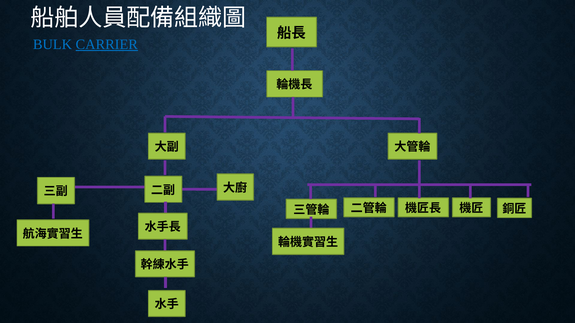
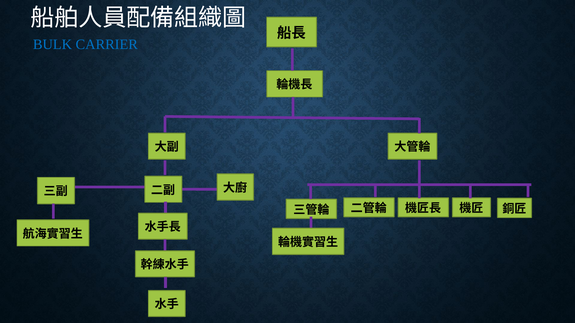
CARRIER underline: present -> none (107, 44)
